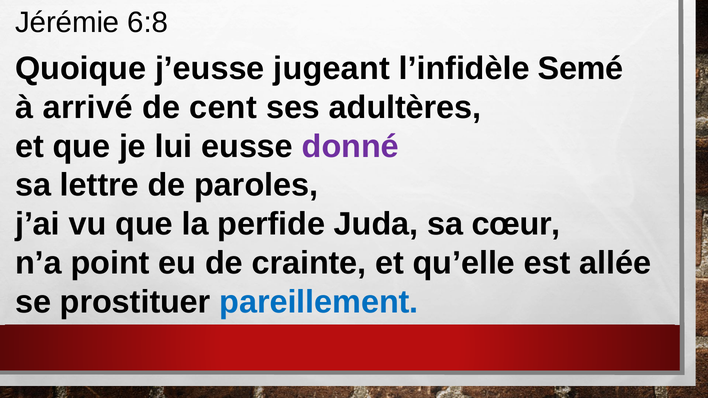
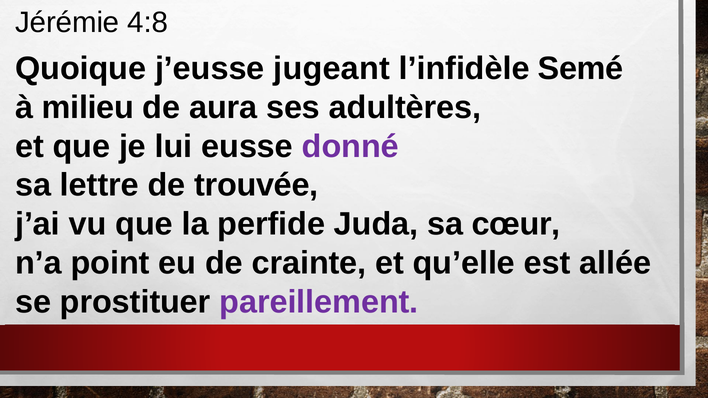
6:8: 6:8 -> 4:8 (148, 22)
arrivé: arrivé -> milieu (88, 108)
cent: cent -> aura (223, 108)
paroles: paroles -> trouvée (256, 185)
pareillement colour: blue -> purple (319, 302)
